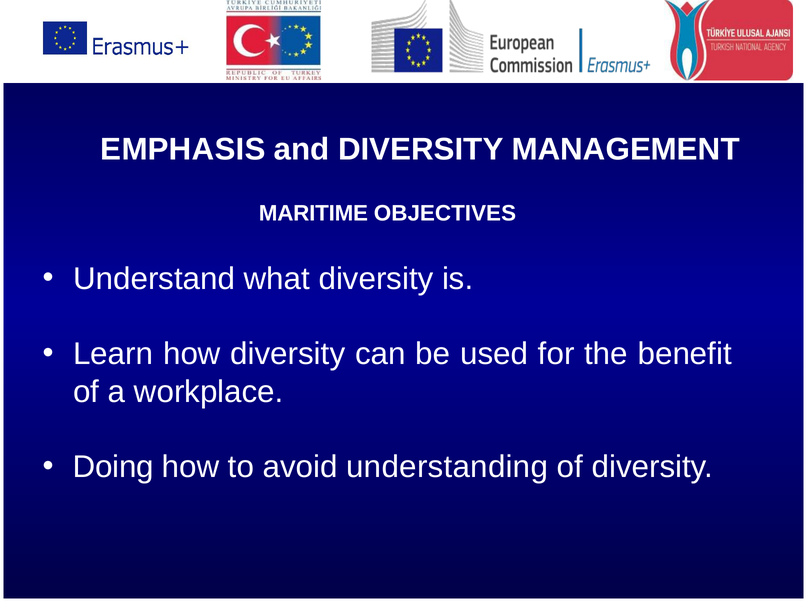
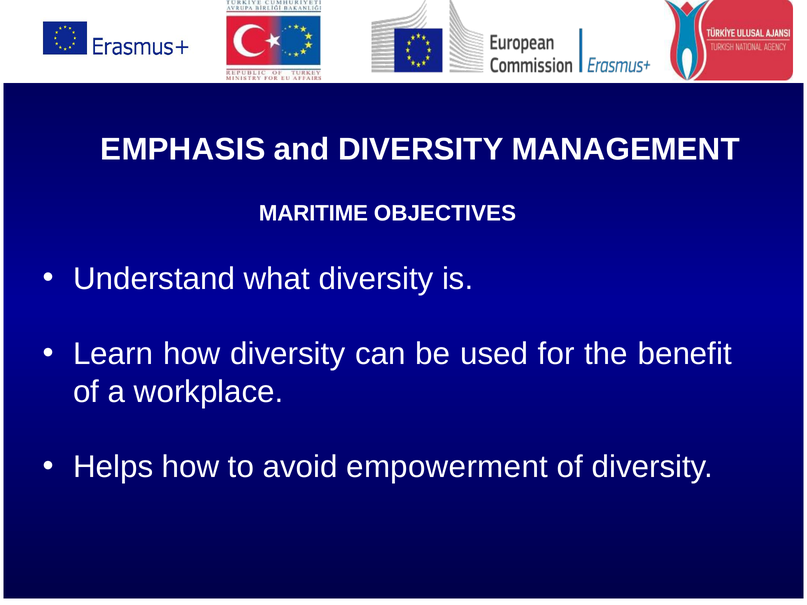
Doing: Doing -> Helps (113, 467)
understanding: understanding -> empowerment (447, 467)
